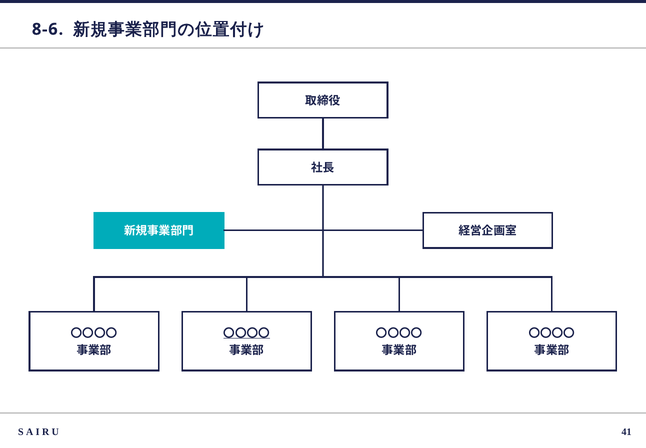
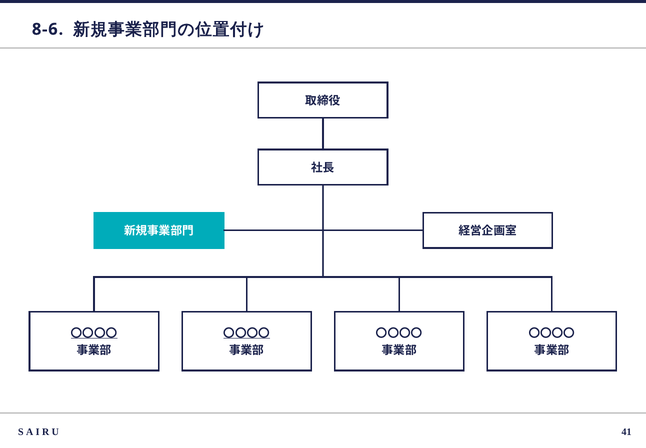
〇〇〇〇 underline: none -> present (94, 333)
